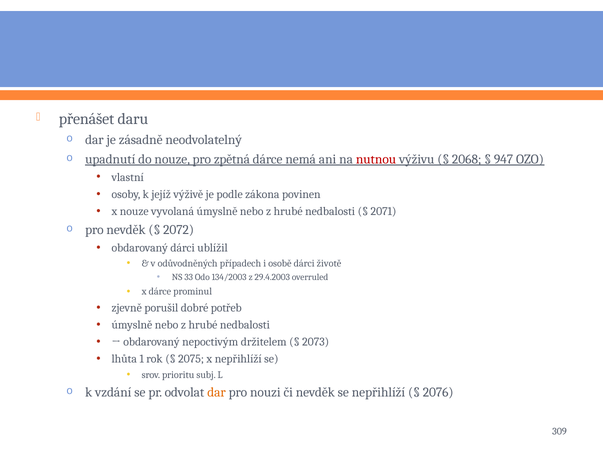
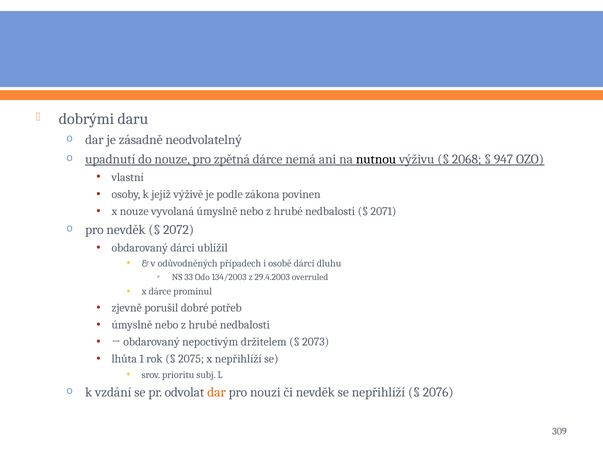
přenášet: přenášet -> dobrými (86, 119)
nutnou colour: red -> black (376, 159)
životě: životě -> dluhu (329, 264)
